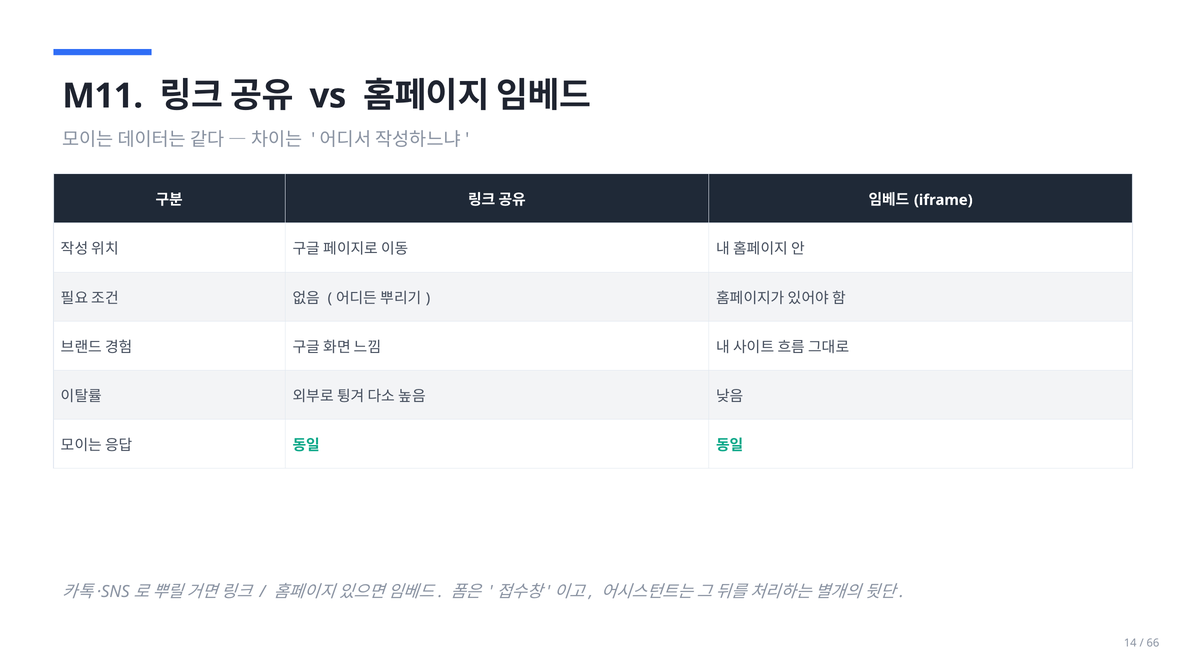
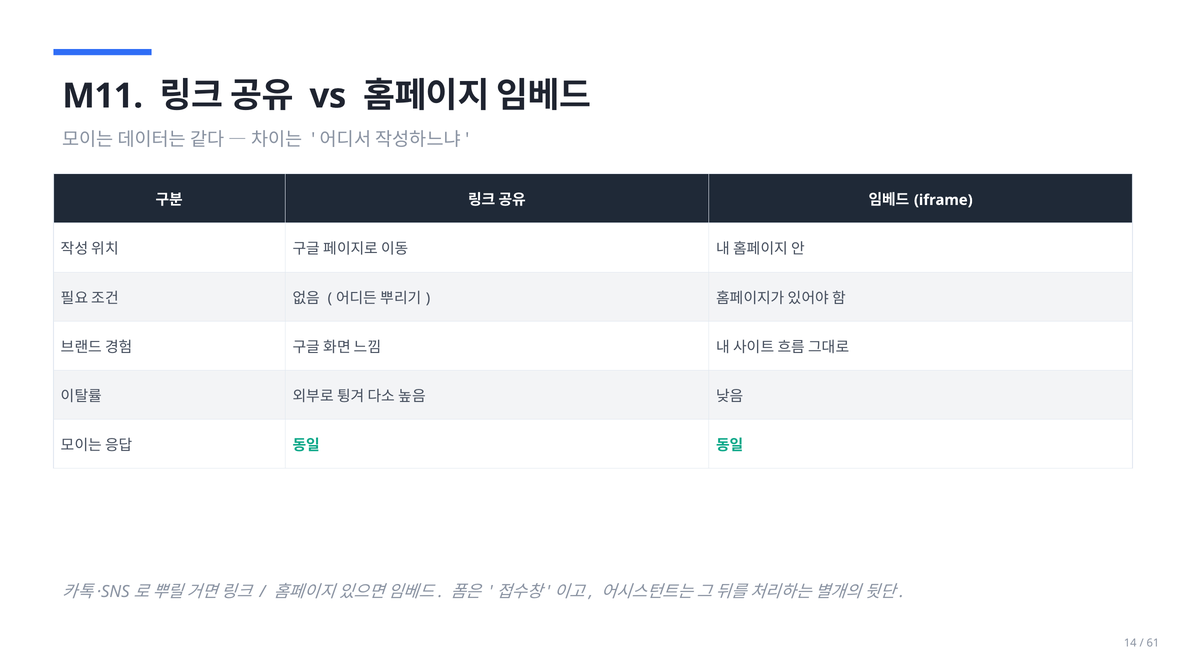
66: 66 -> 61 (1153, 643)
